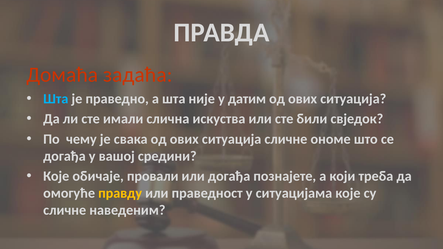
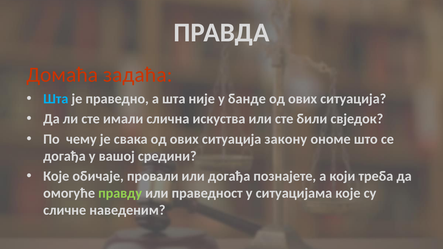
датим: датим -> банде (247, 99)
ситуација сличне: сличне -> закону (286, 139)
правду colour: yellow -> light green (120, 193)
